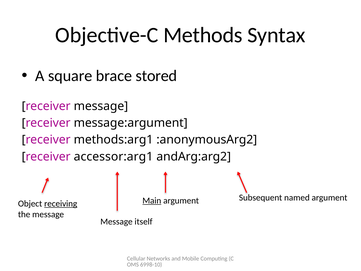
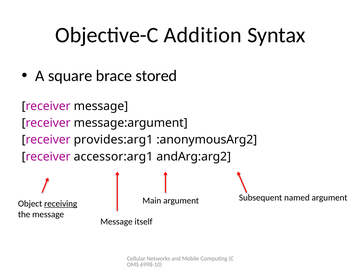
Methods: Methods -> Addition (203, 35)
methods:arg1: methods:arg1 -> provides:arg1 (113, 140)
Main underline: present -> none (152, 200)
